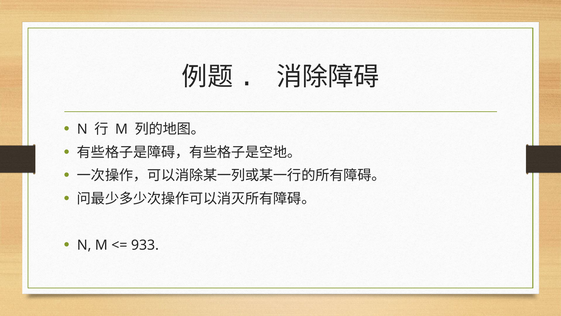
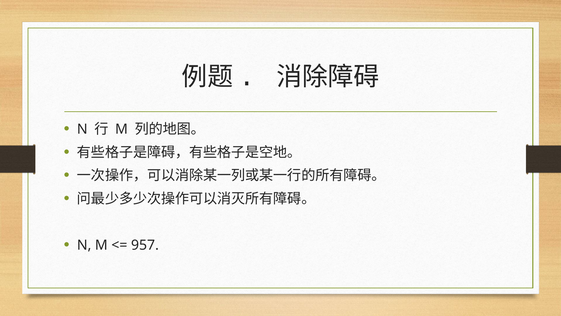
933: 933 -> 957 (145, 245)
